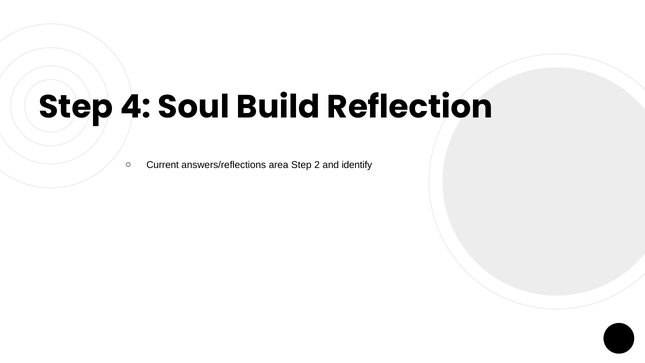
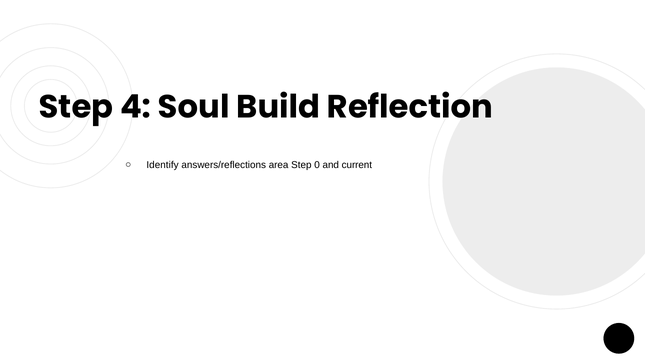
Current: Current -> Identify (163, 165)
2: 2 -> 0 (317, 165)
identify: identify -> current (357, 165)
